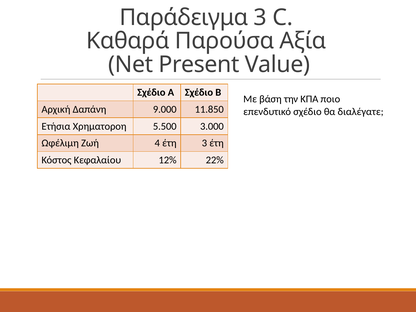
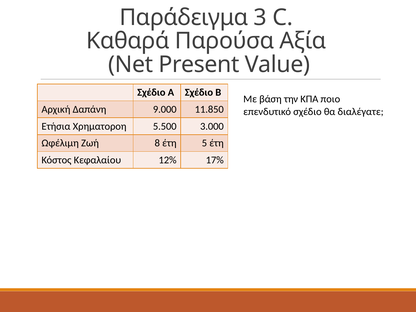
4: 4 -> 8 (157, 143)
έτη 3: 3 -> 5 (204, 143)
22%: 22% -> 17% (215, 160)
